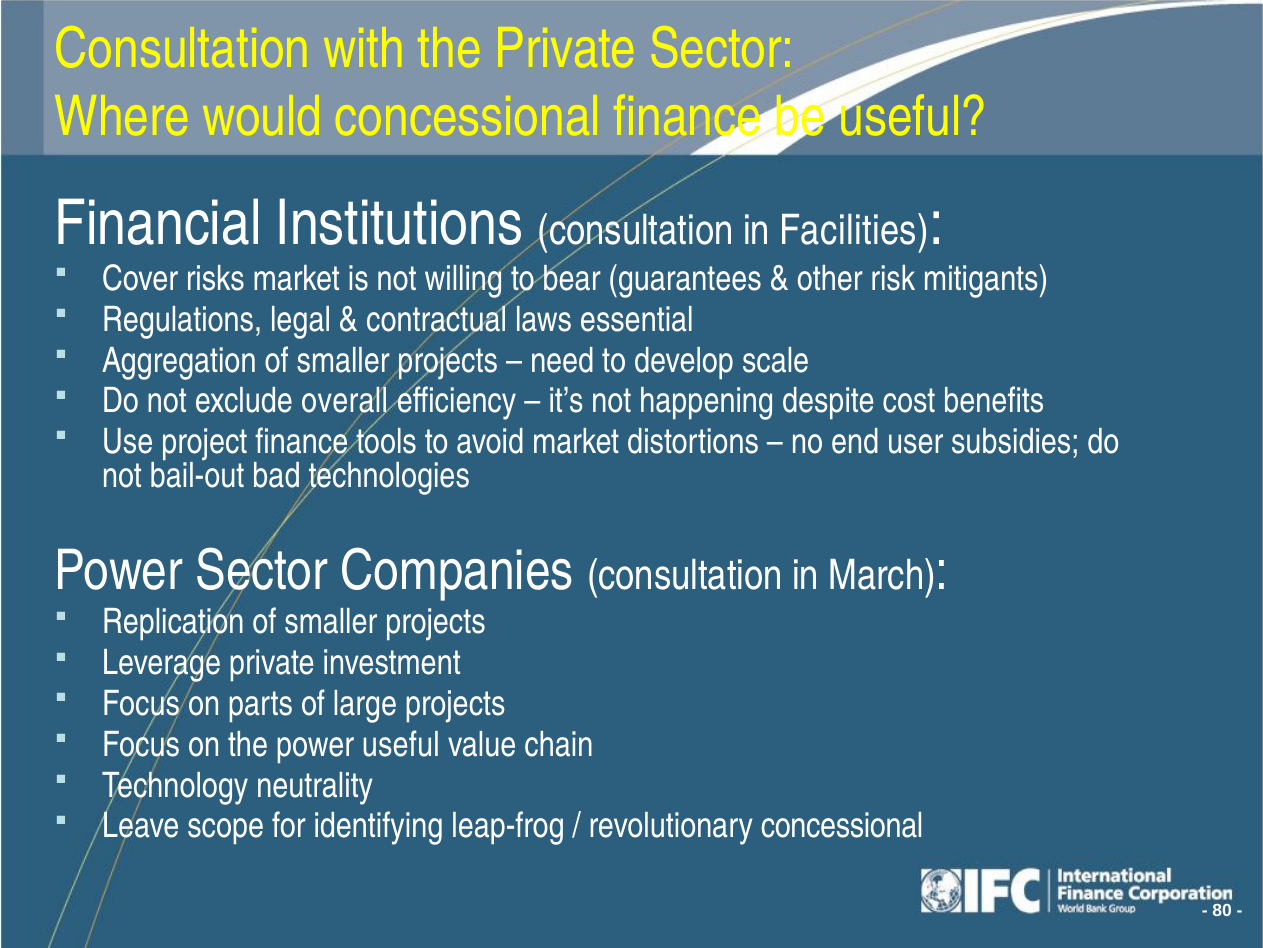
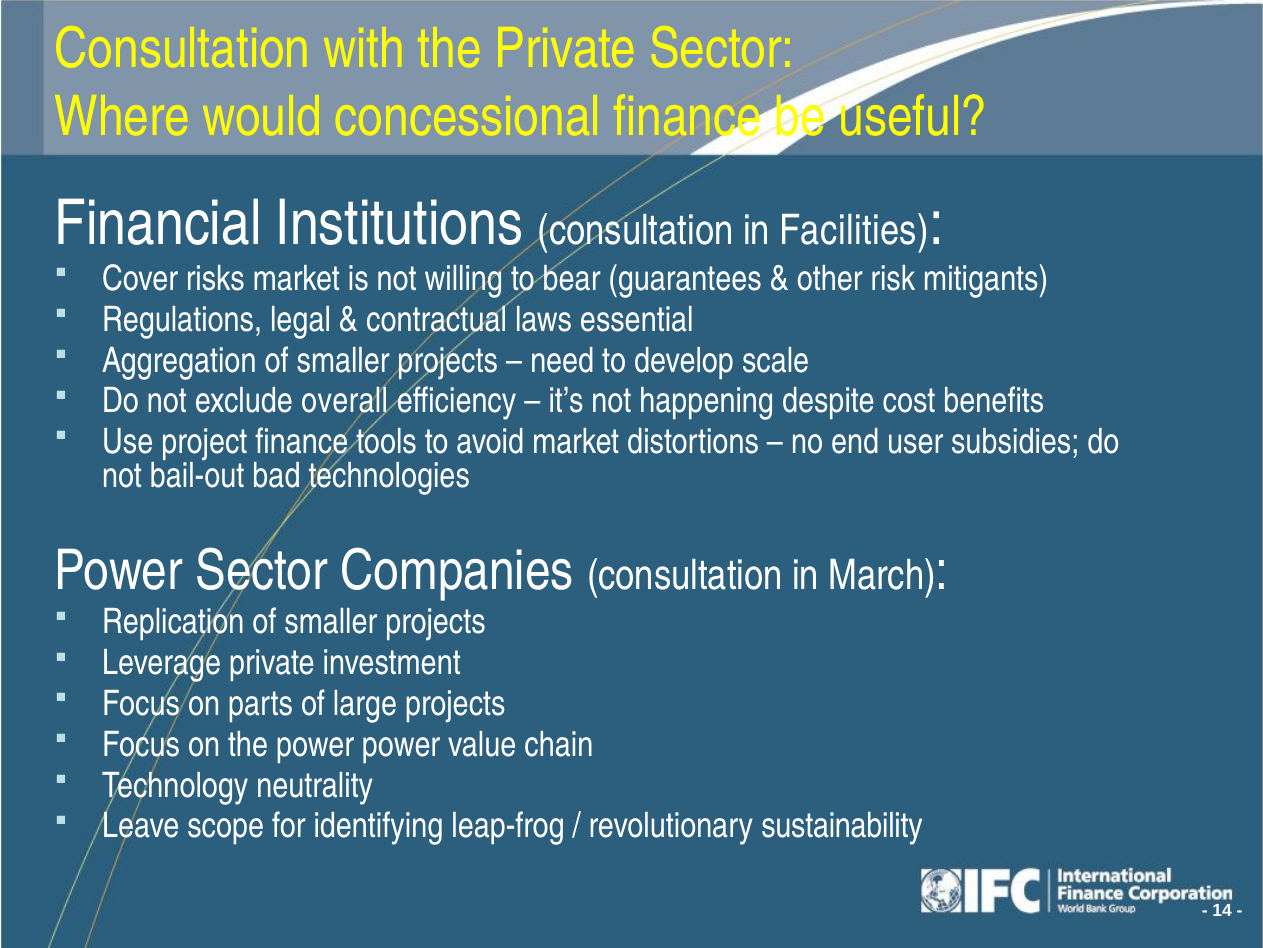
power useful: useful -> power (401, 744)
revolutionary concessional: concessional -> sustainability (842, 826)
80: 80 -> 14 (1222, 910)
